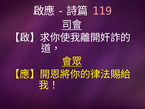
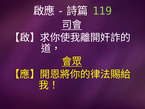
119 colour: pink -> light green (102, 11)
